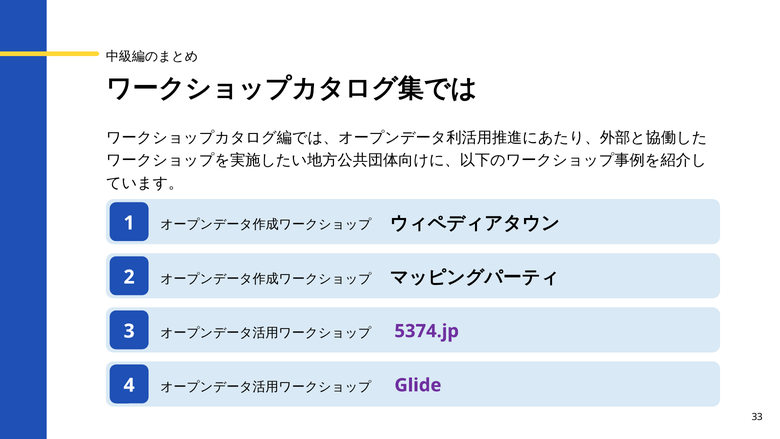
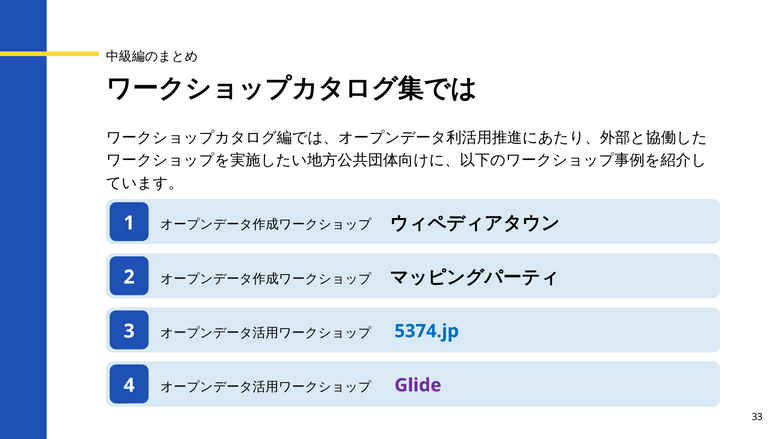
5374.jp colour: purple -> blue (427, 331)
